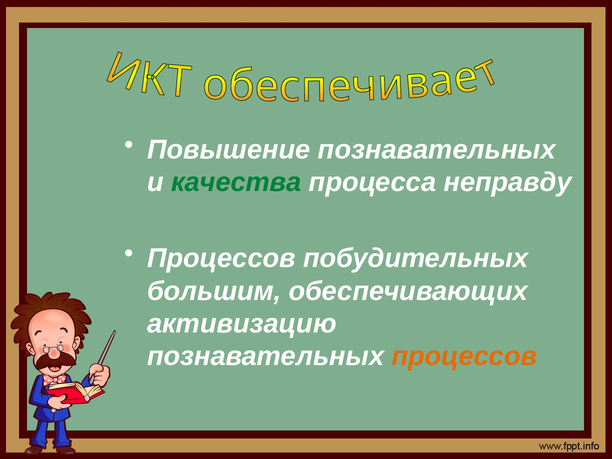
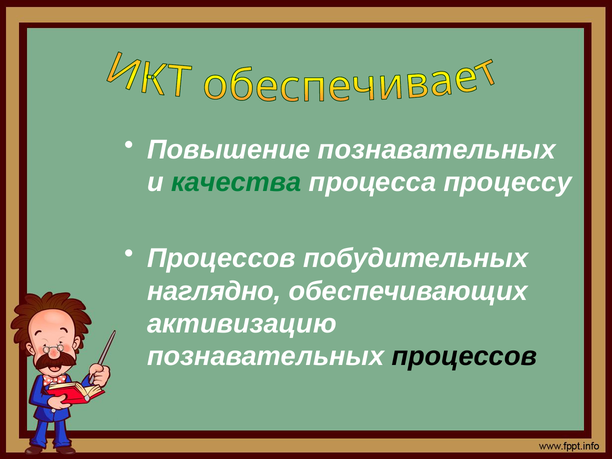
неправду: неправду -> процессу (508, 182)
большим: большим -> наглядно (214, 291)
процессов colour: orange -> black (464, 356)
